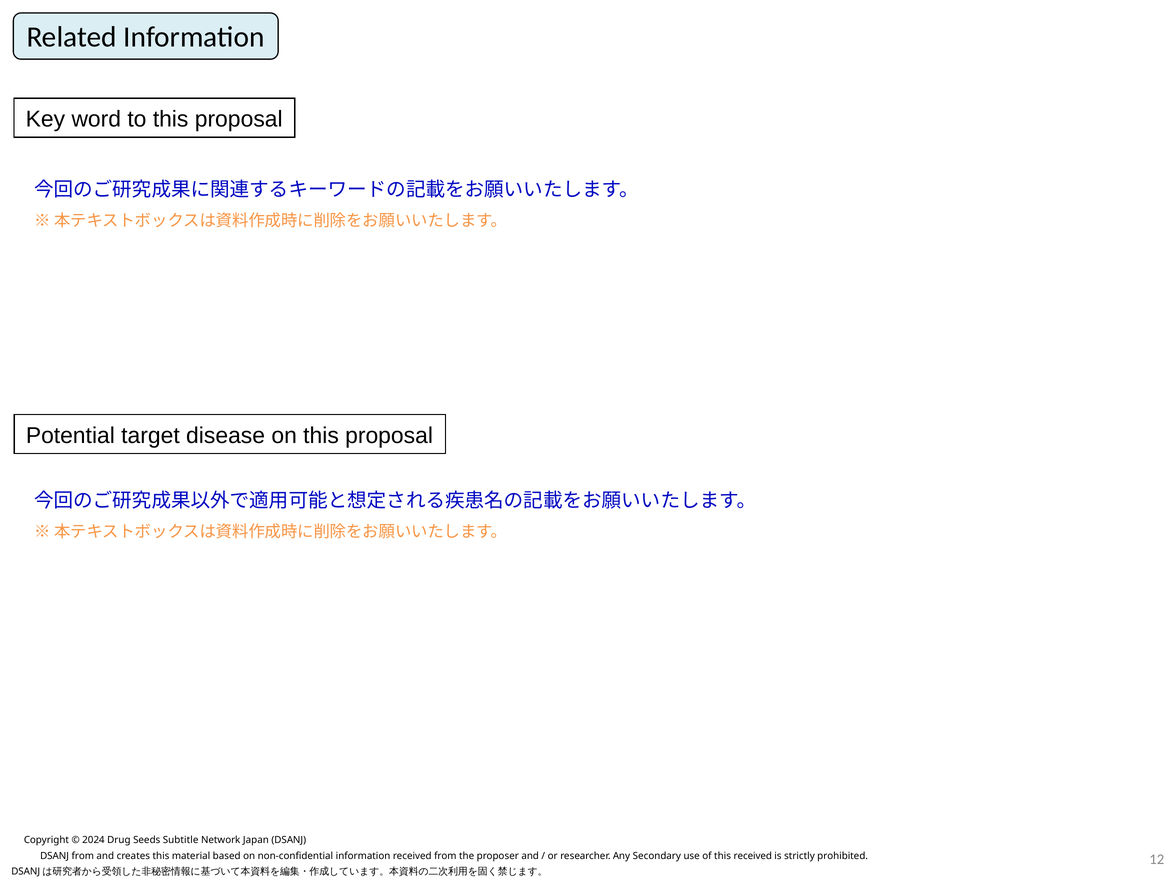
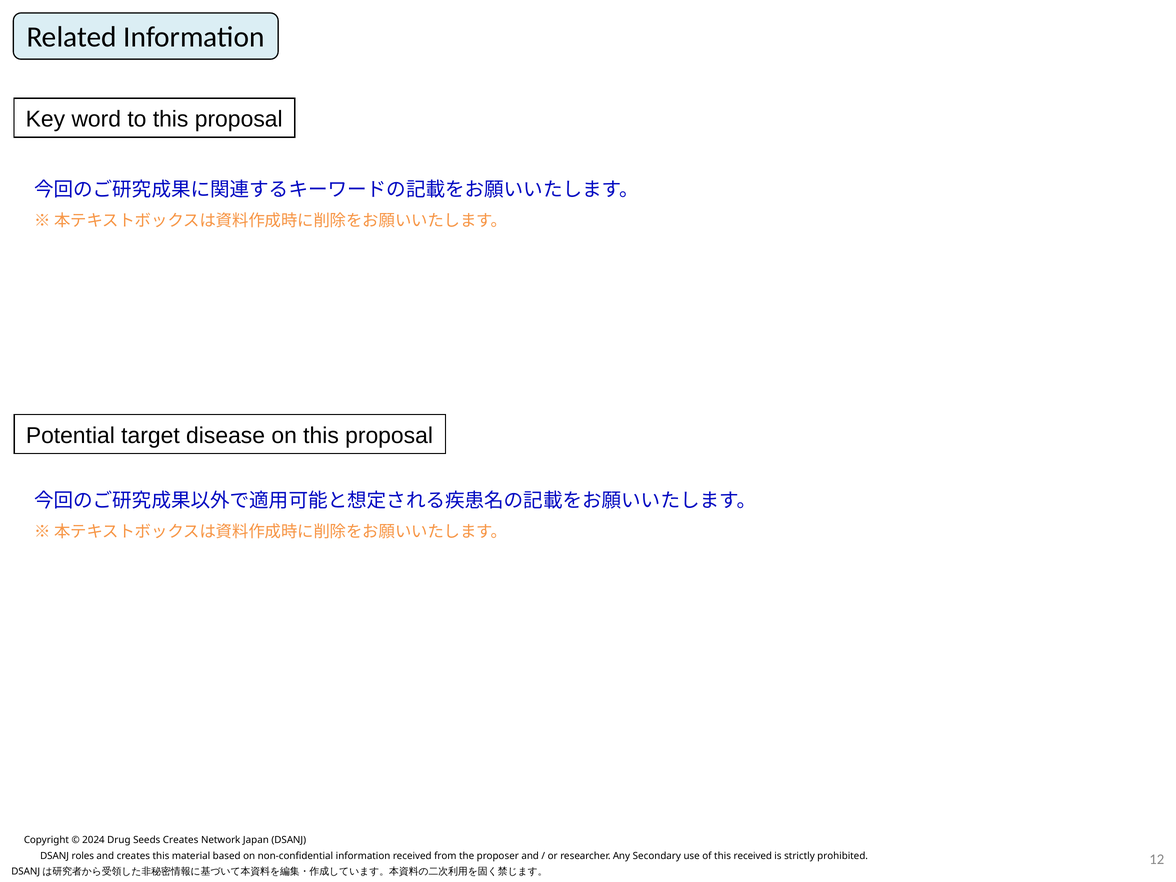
Seeds Subtitle: Subtitle -> Creates (181, 840)
DSANJ from: from -> roles (83, 856)
